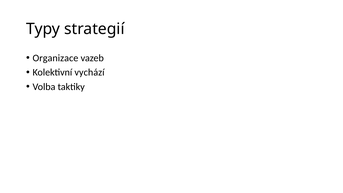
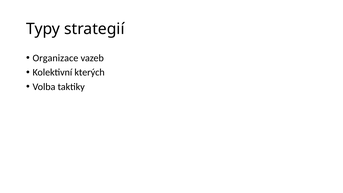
vychází: vychází -> kterých (90, 72)
